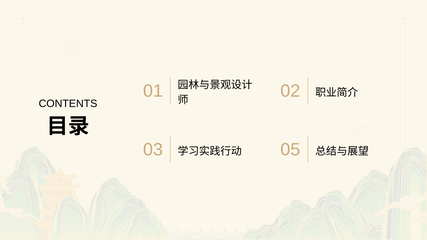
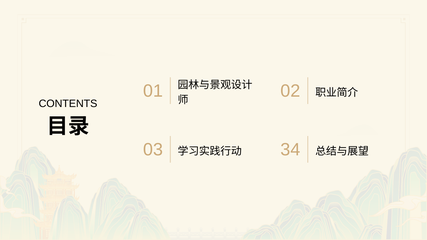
05: 05 -> 34 (290, 150)
